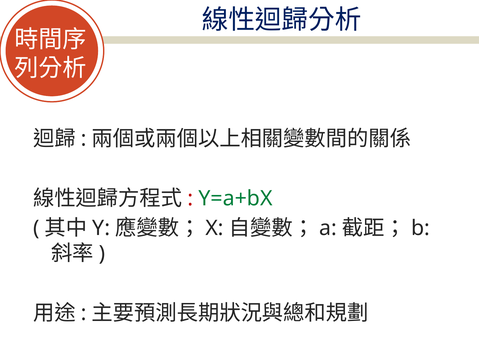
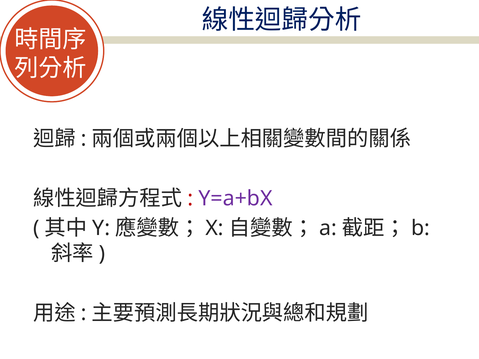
Y=a+bX colour: green -> purple (236, 198)
